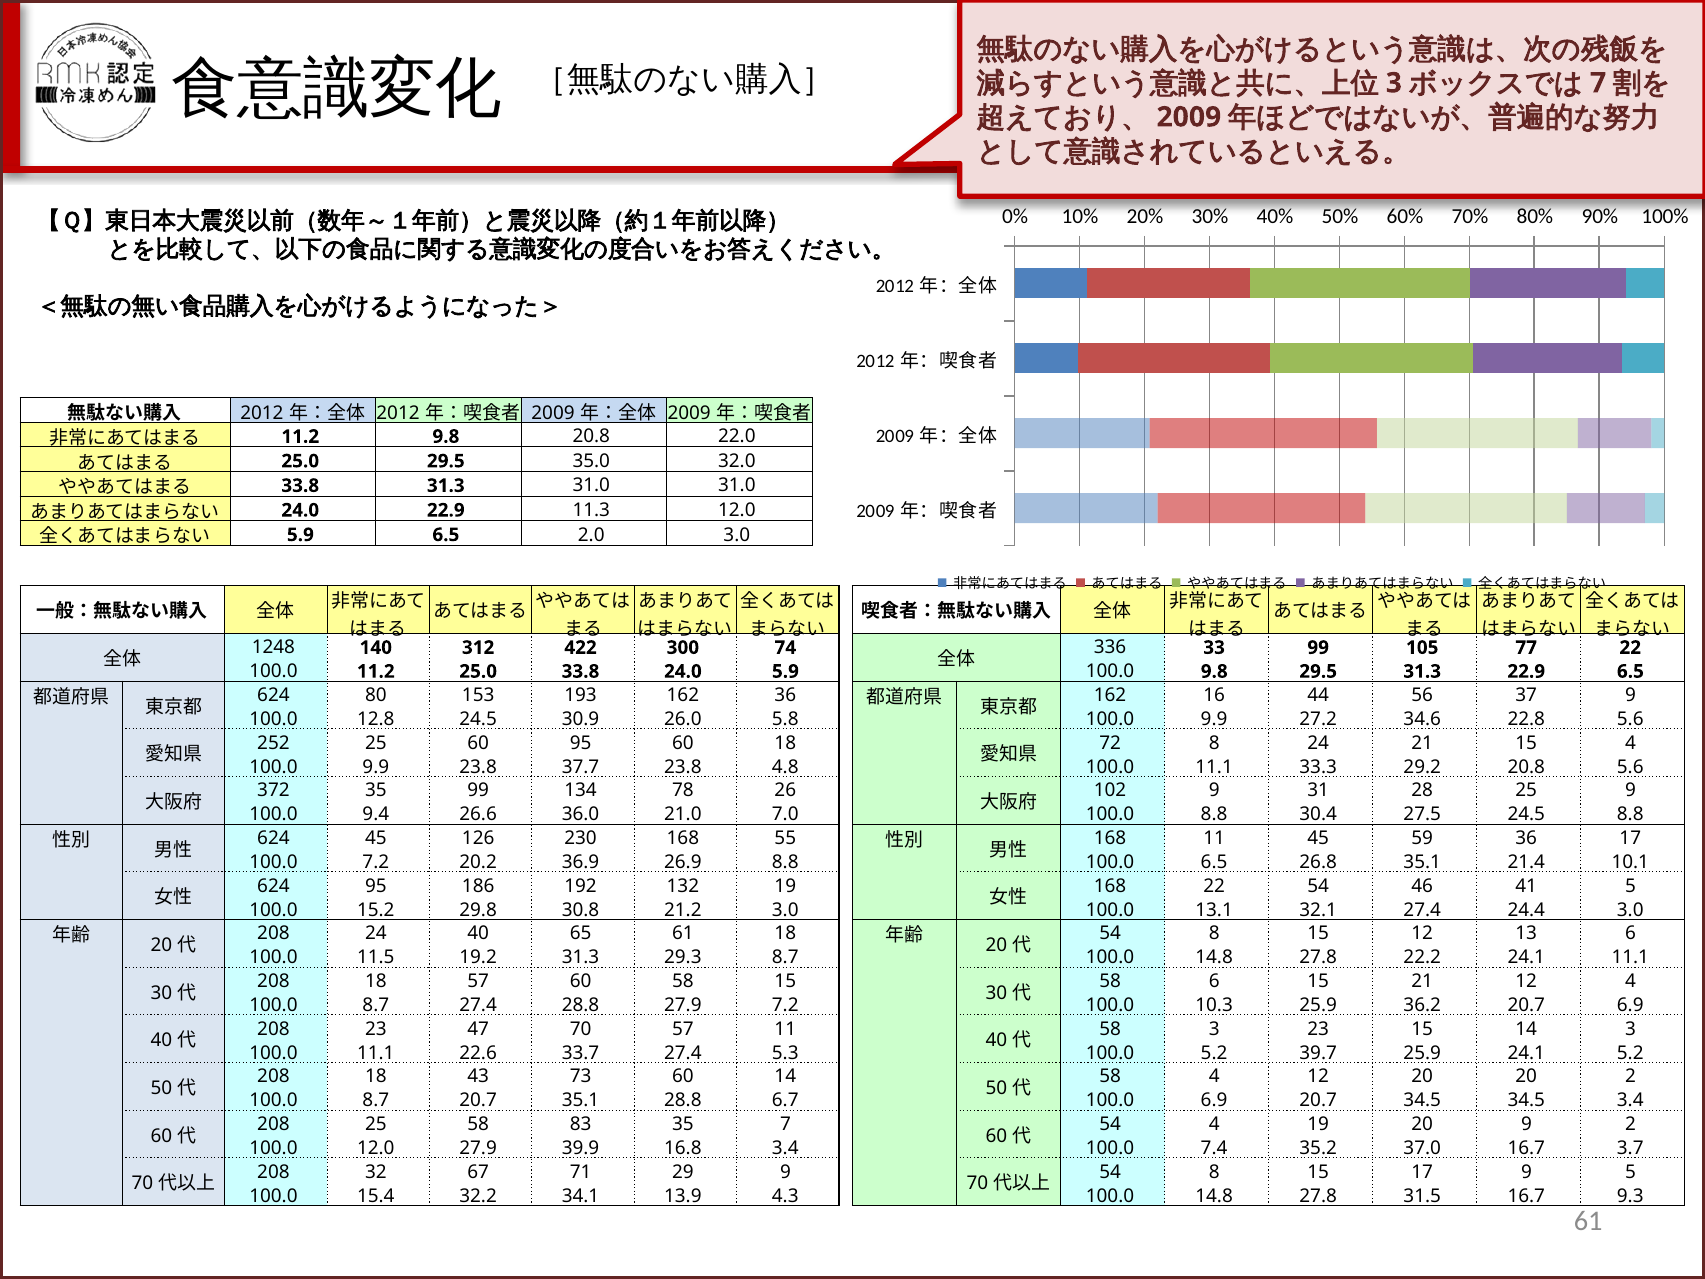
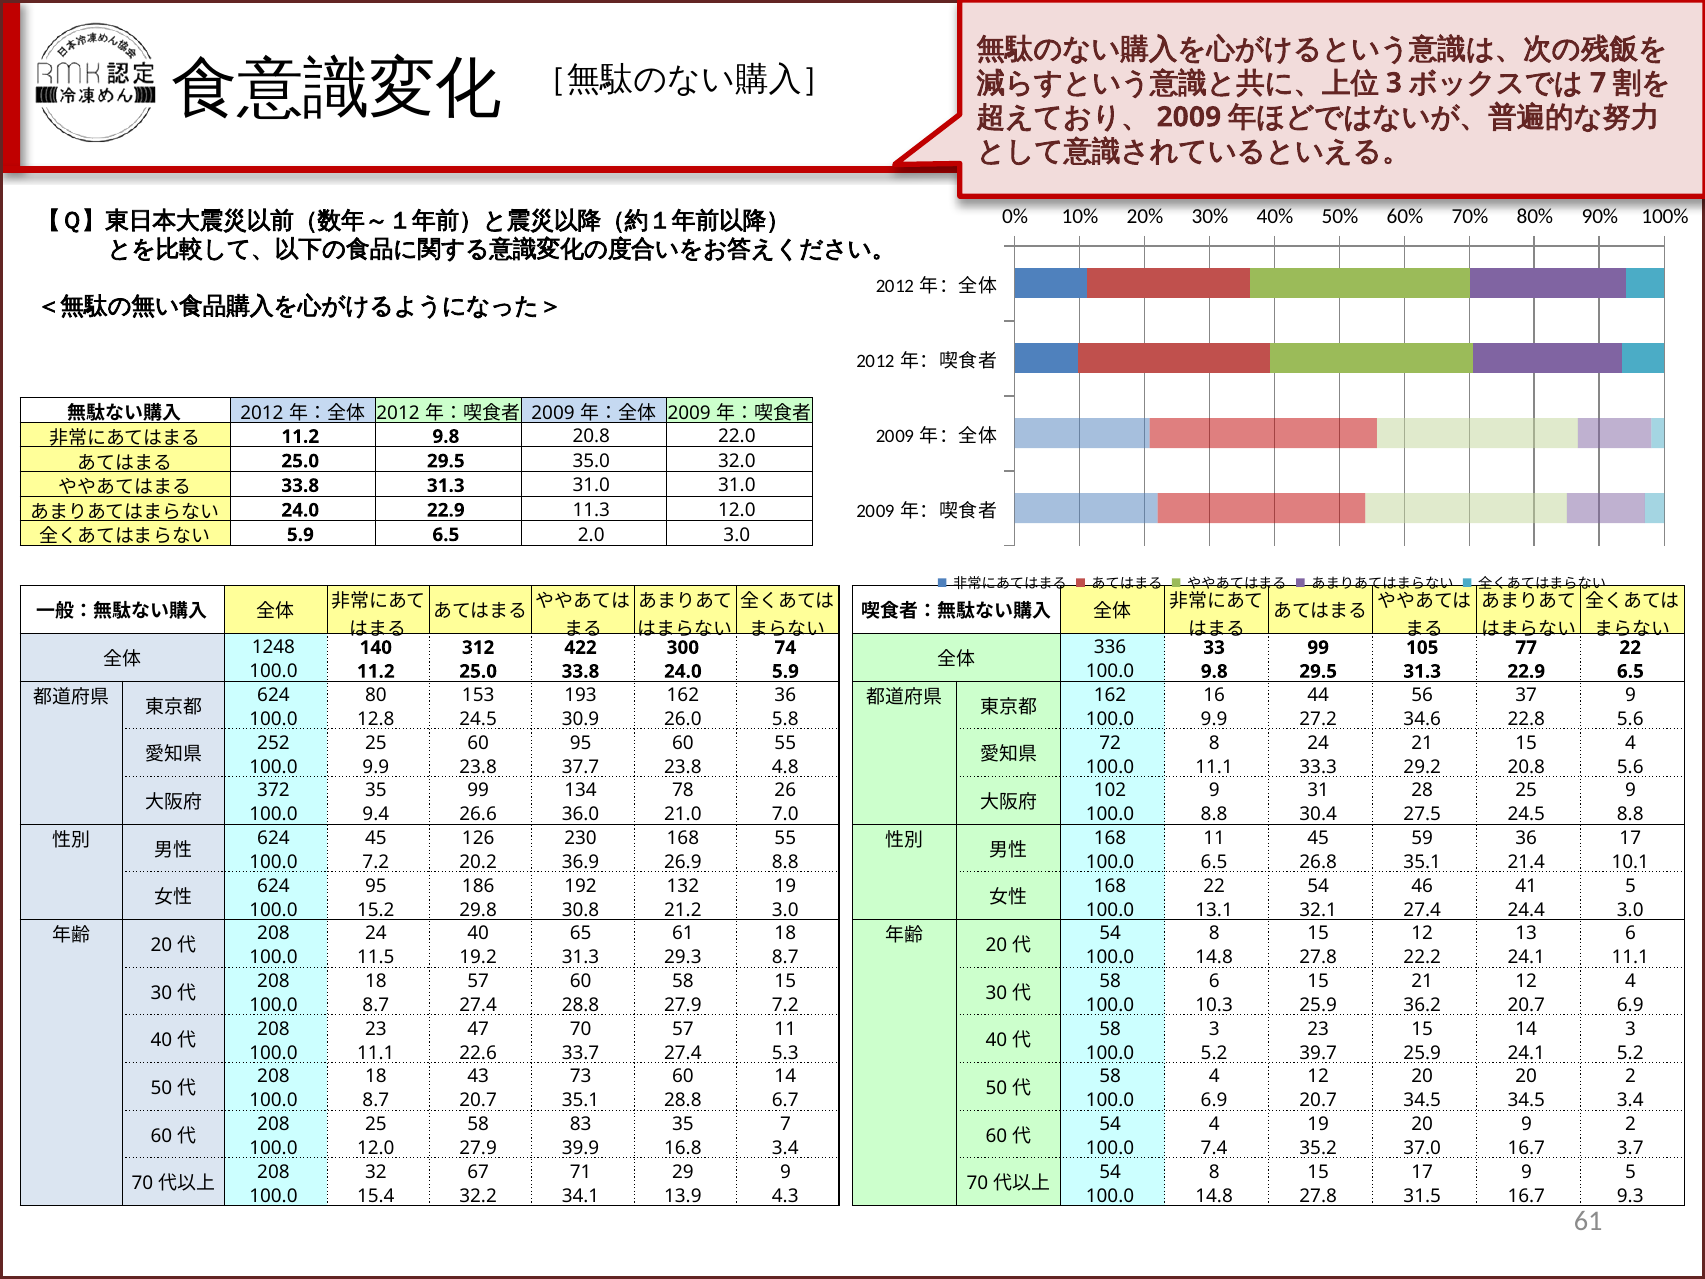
60 18: 18 -> 55 (785, 743)
